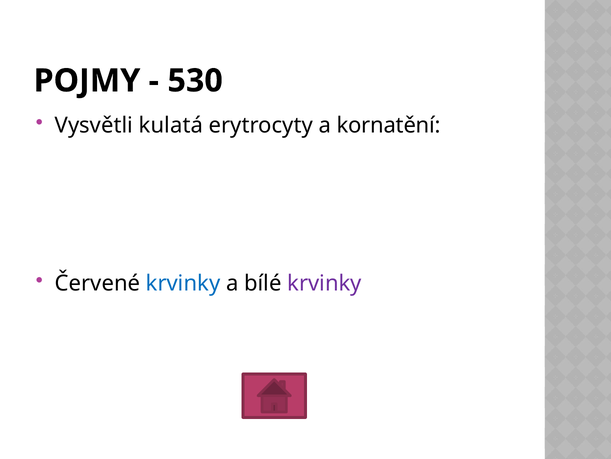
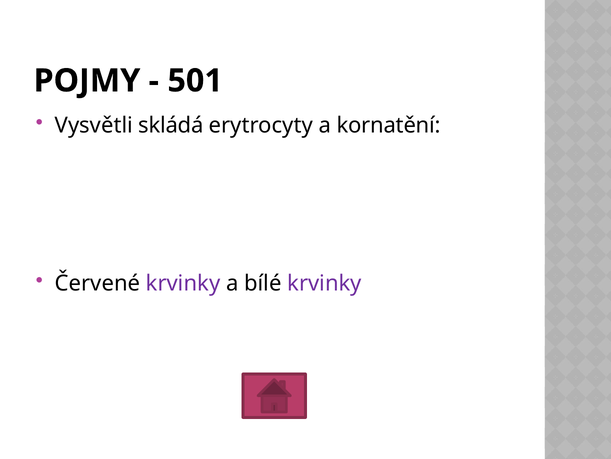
530: 530 -> 501 (195, 81)
kulatá: kulatá -> skládá (171, 125)
krvinky colour: blue -> purple (183, 283)
